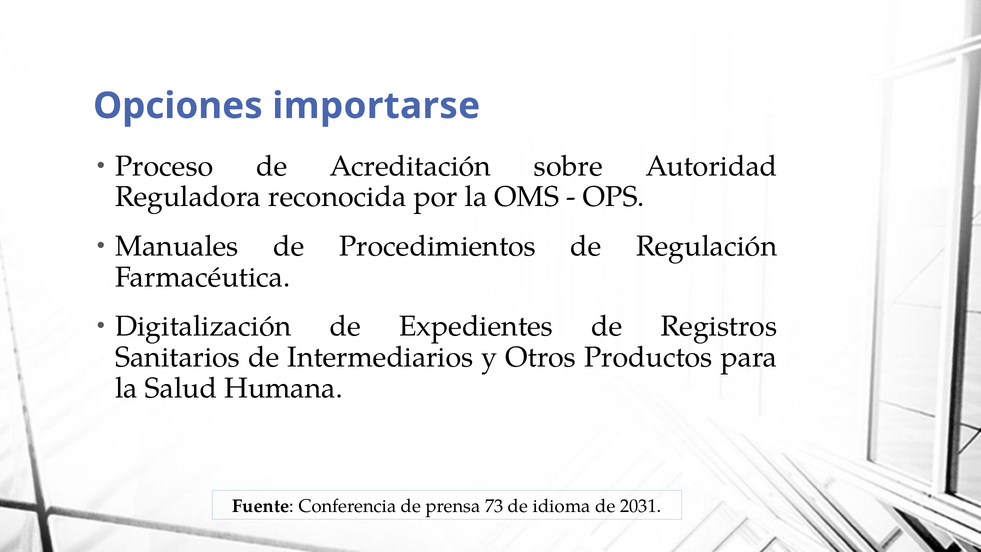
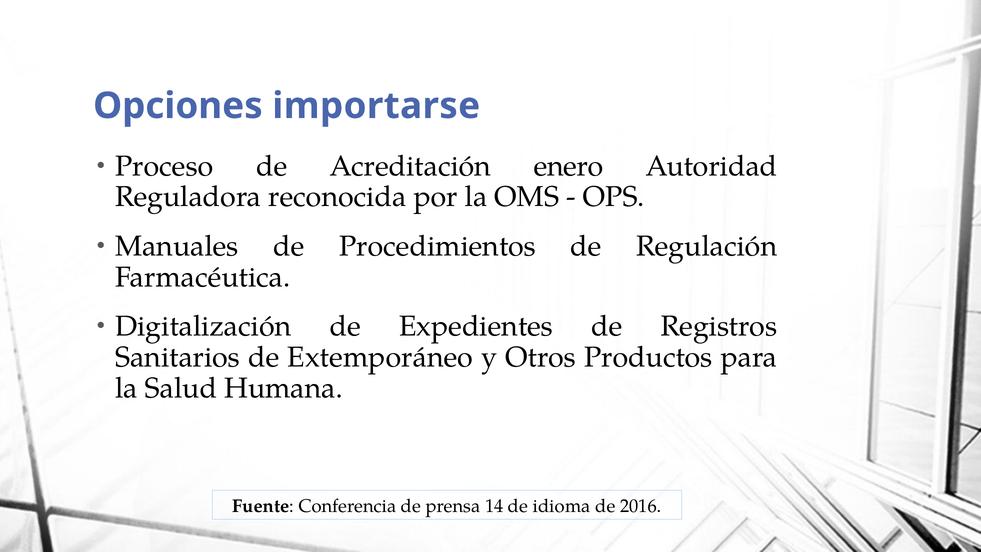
sobre: sobre -> enero (569, 166)
Intermediarios: Intermediarios -> Extemporáneo (380, 357)
73: 73 -> 14 (494, 506)
2031: 2031 -> 2016 (641, 506)
